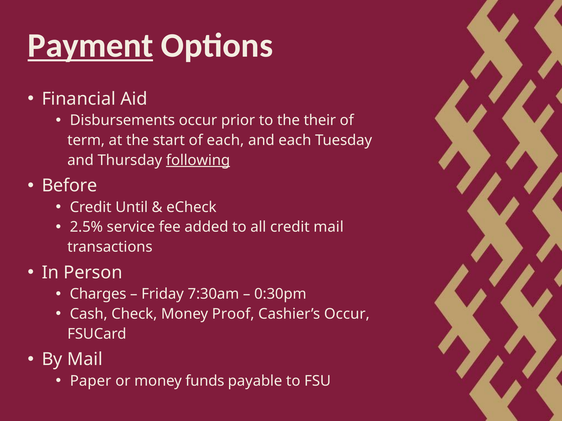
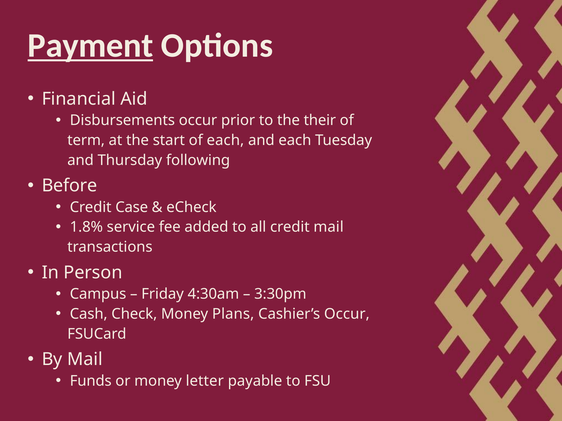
following underline: present -> none (198, 160)
Until: Until -> Case (132, 207)
2.5%: 2.5% -> 1.8% (86, 227)
Charges: Charges -> Campus (98, 294)
7:30am: 7:30am -> 4:30am (213, 294)
0:30pm: 0:30pm -> 3:30pm (280, 294)
Proof: Proof -> Plans (233, 314)
Paper: Paper -> Funds (91, 381)
funds: funds -> letter (205, 381)
